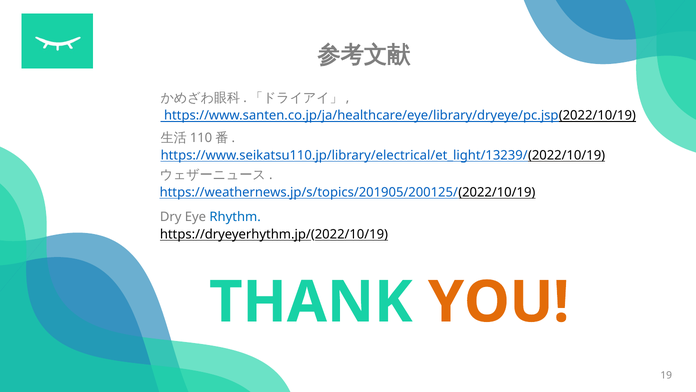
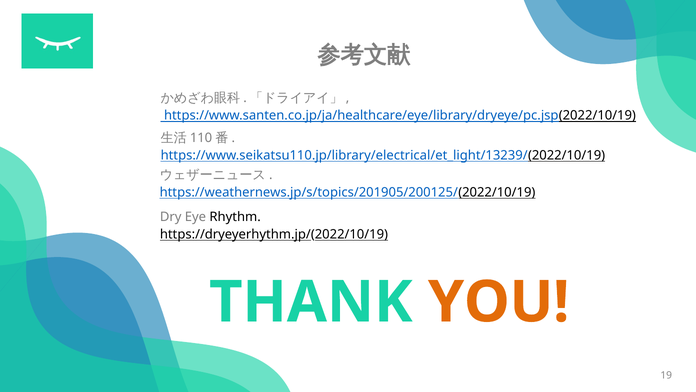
Rhythm colour: blue -> black (235, 217)
